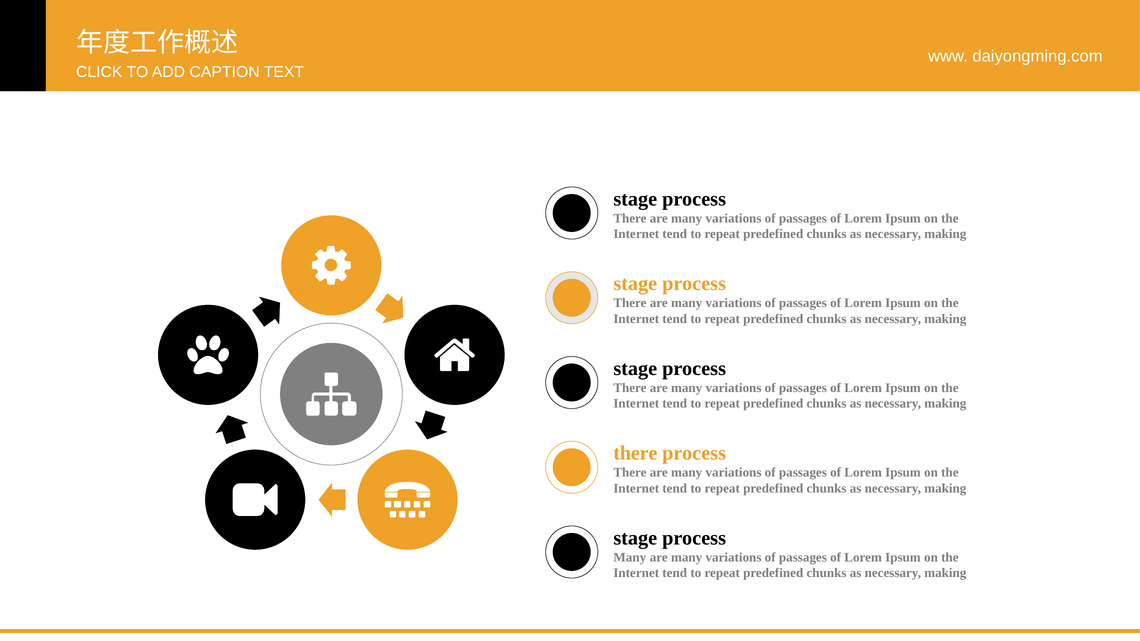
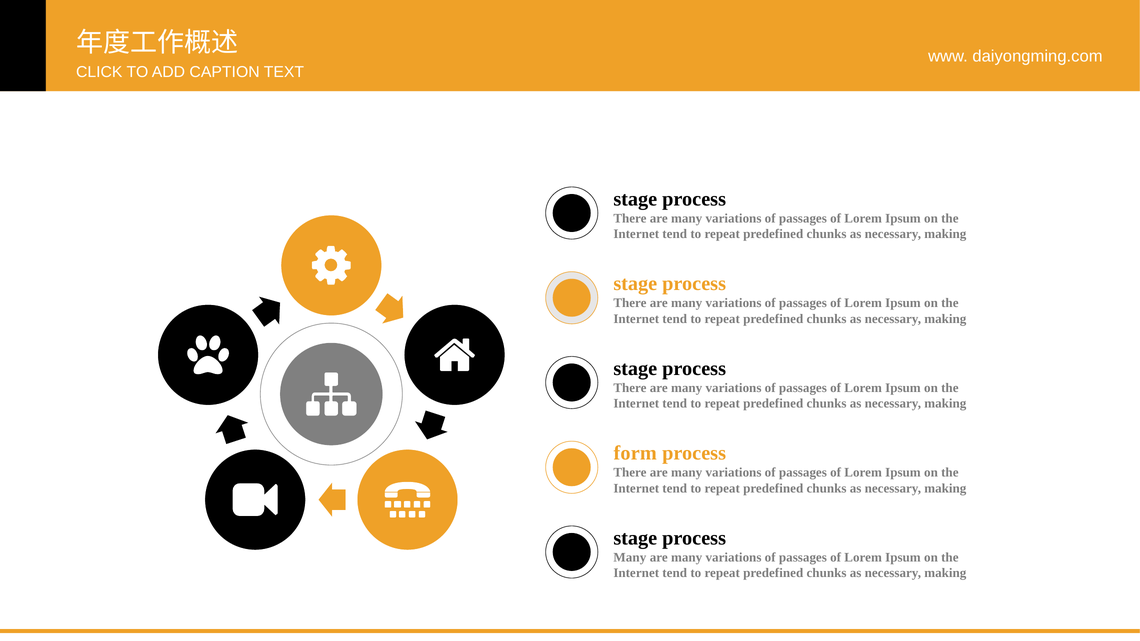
there: there -> form (635, 453)
